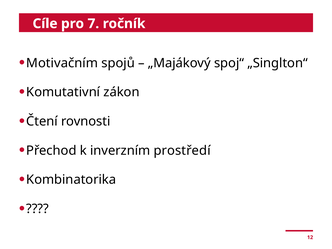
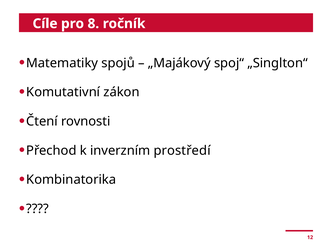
7: 7 -> 8 (93, 24)
Motivačním: Motivačním -> Matematiky (62, 63)
